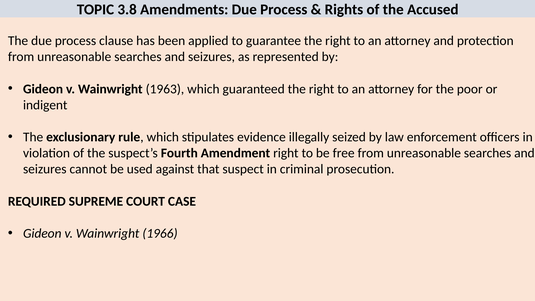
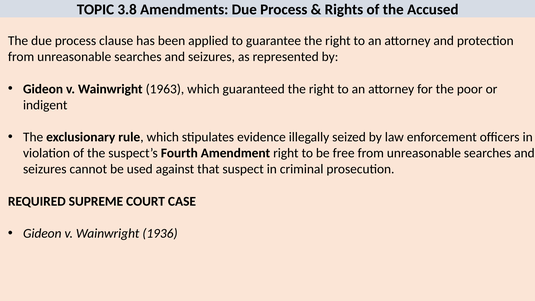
1966: 1966 -> 1936 (160, 233)
